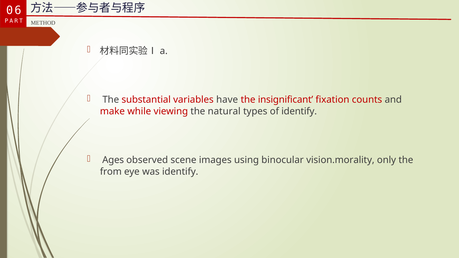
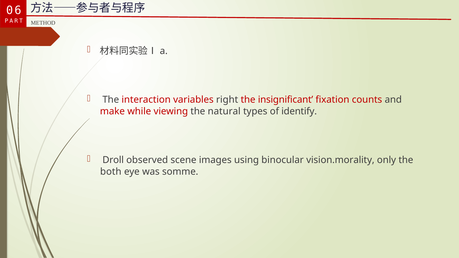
substantial: substantial -> interaction (146, 100)
have: have -> right (227, 100)
Ages: Ages -> Droll (113, 160)
from: from -> both (111, 172)
was identify: identify -> somme (180, 172)
